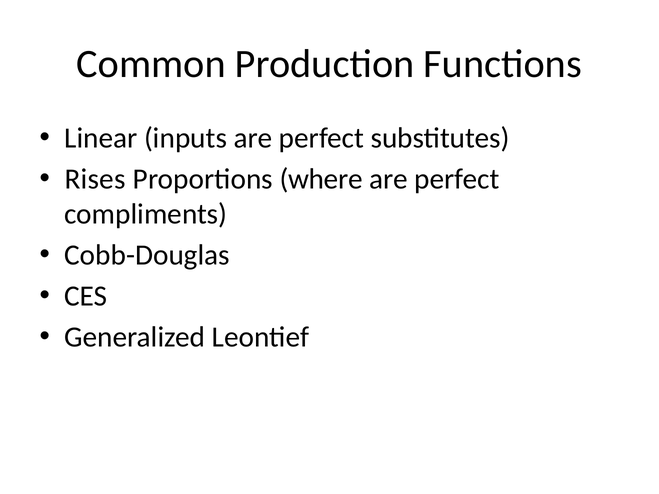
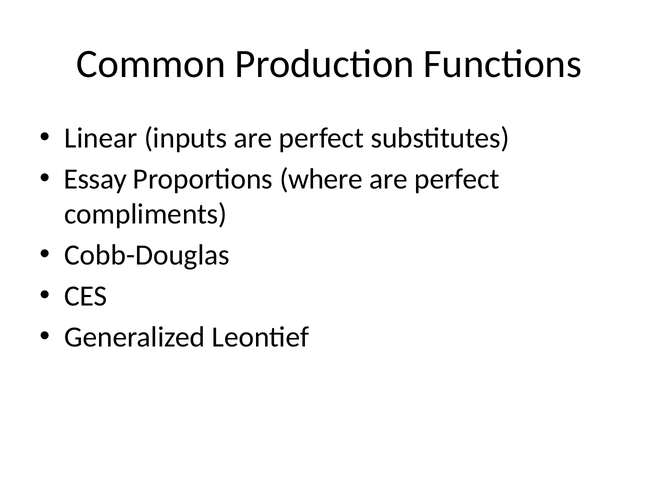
Rises: Rises -> Essay (95, 179)
